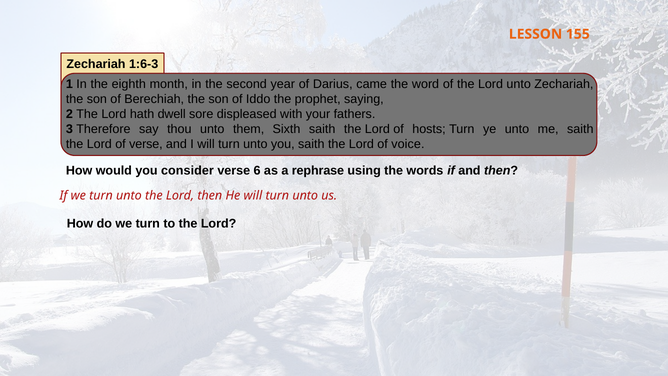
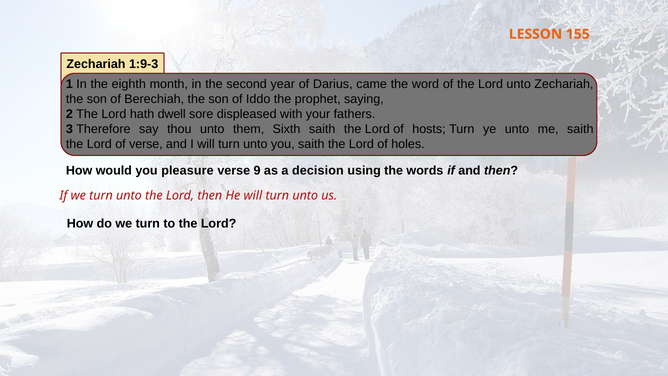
1:6-3: 1:6-3 -> 1:9-3 (144, 64)
voice: voice -> holes (408, 144)
consider: consider -> pleasure (187, 171)
6: 6 -> 9 (257, 171)
rephrase: rephrase -> decision (318, 171)
